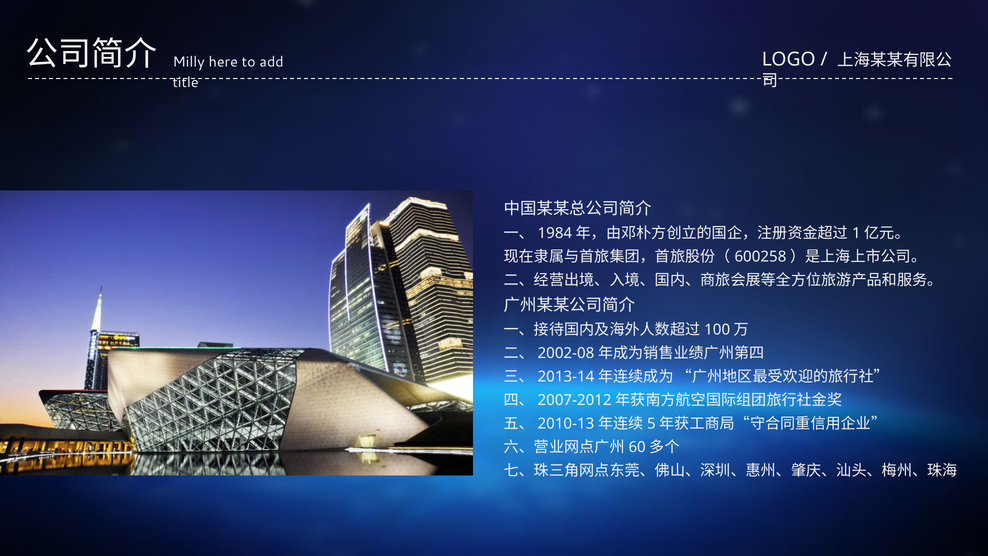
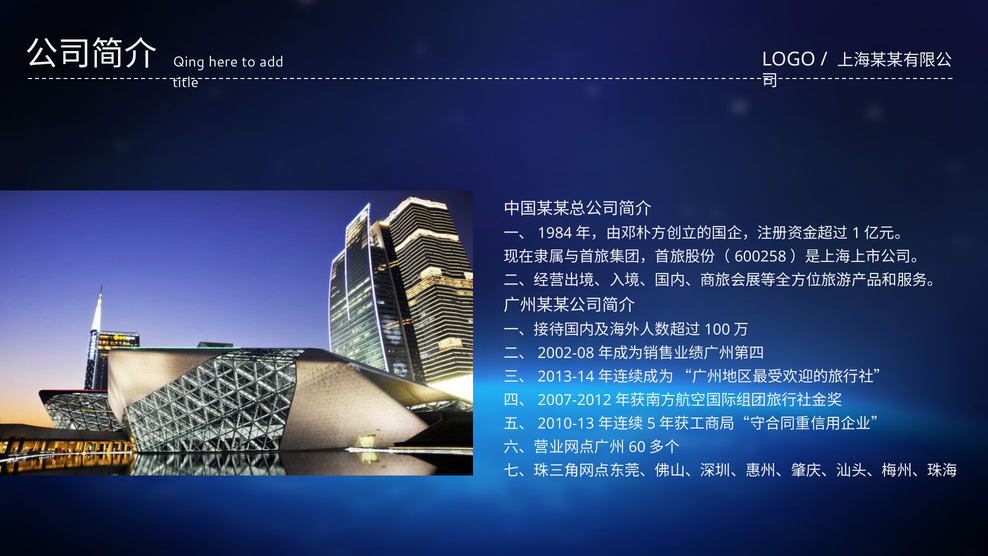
Milly: Milly -> Qing (189, 62)
